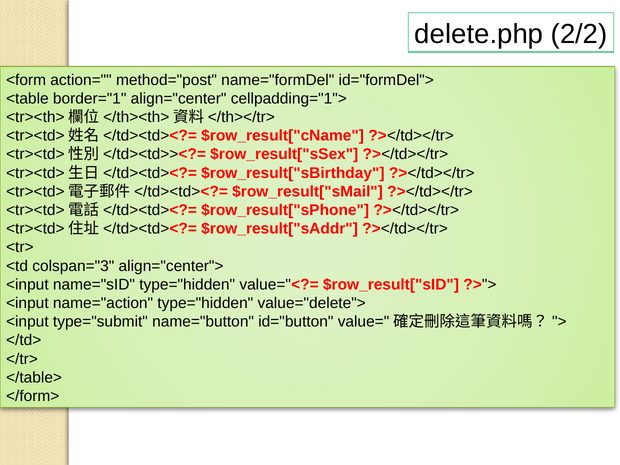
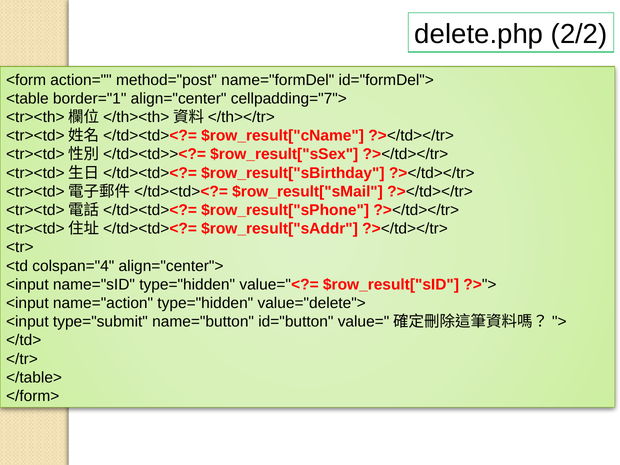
cellpadding="1">: cellpadding="1"> -> cellpadding="7"> (289, 99)
colspan="3: colspan="3 -> colspan="4 (73, 266)
